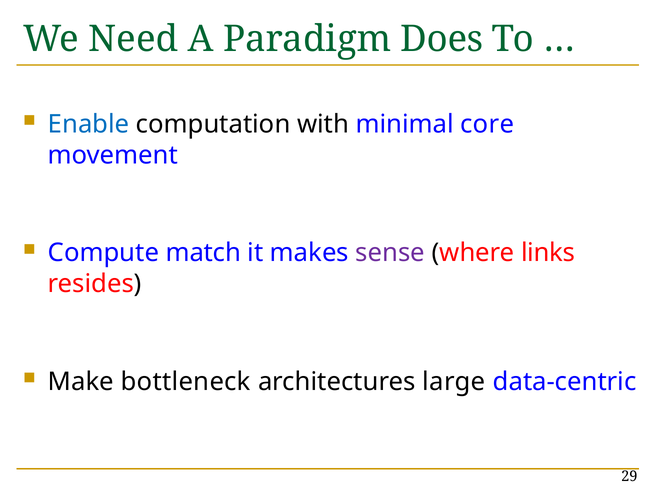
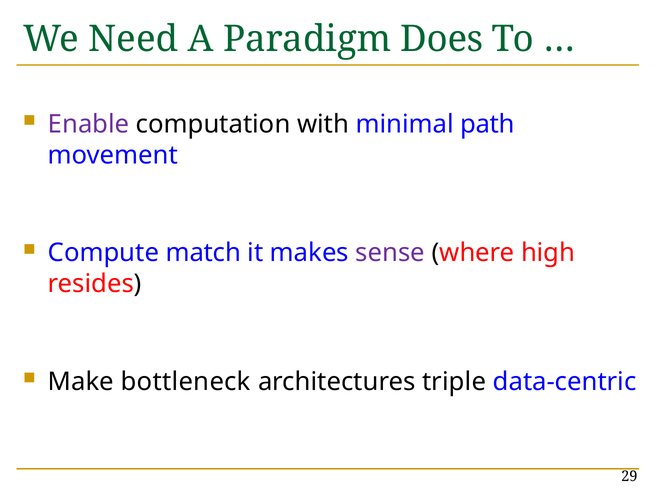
Enable colour: blue -> purple (89, 124)
core: core -> path (487, 124)
links: links -> high (548, 253)
large: large -> triple (454, 381)
